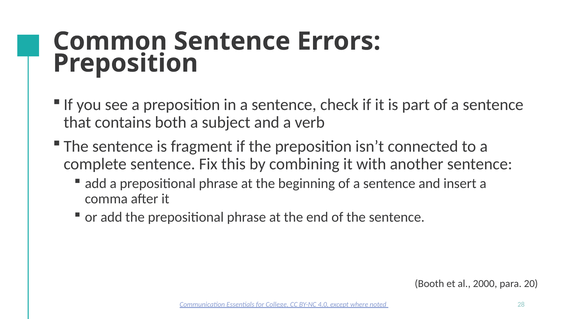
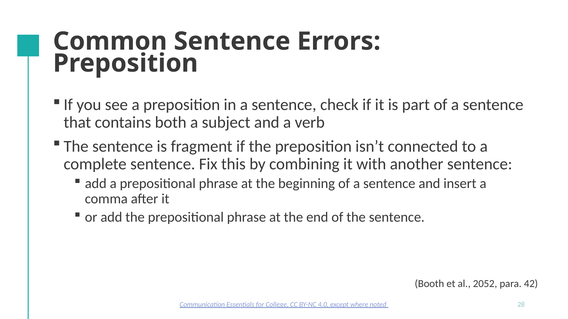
2000: 2000 -> 2052 (485, 284)
20: 20 -> 42 (531, 284)
